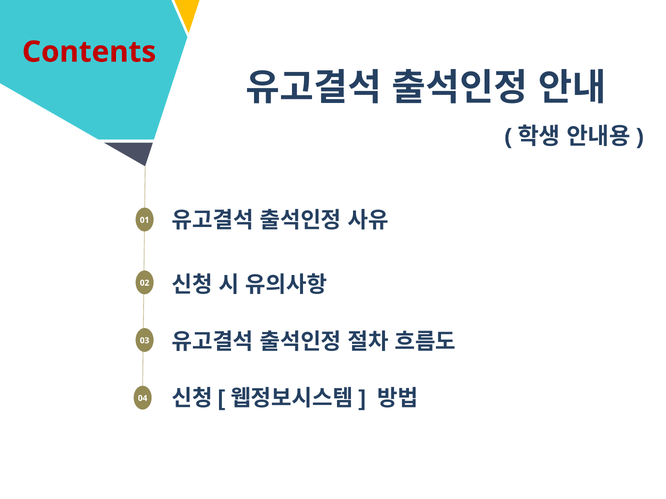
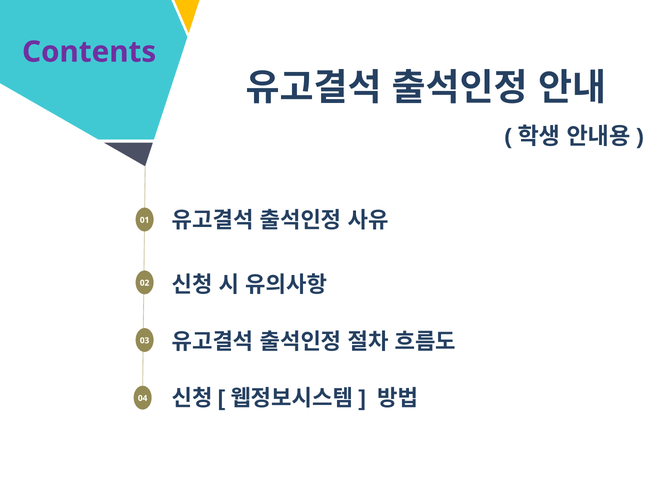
Contents colour: red -> purple (89, 52)
